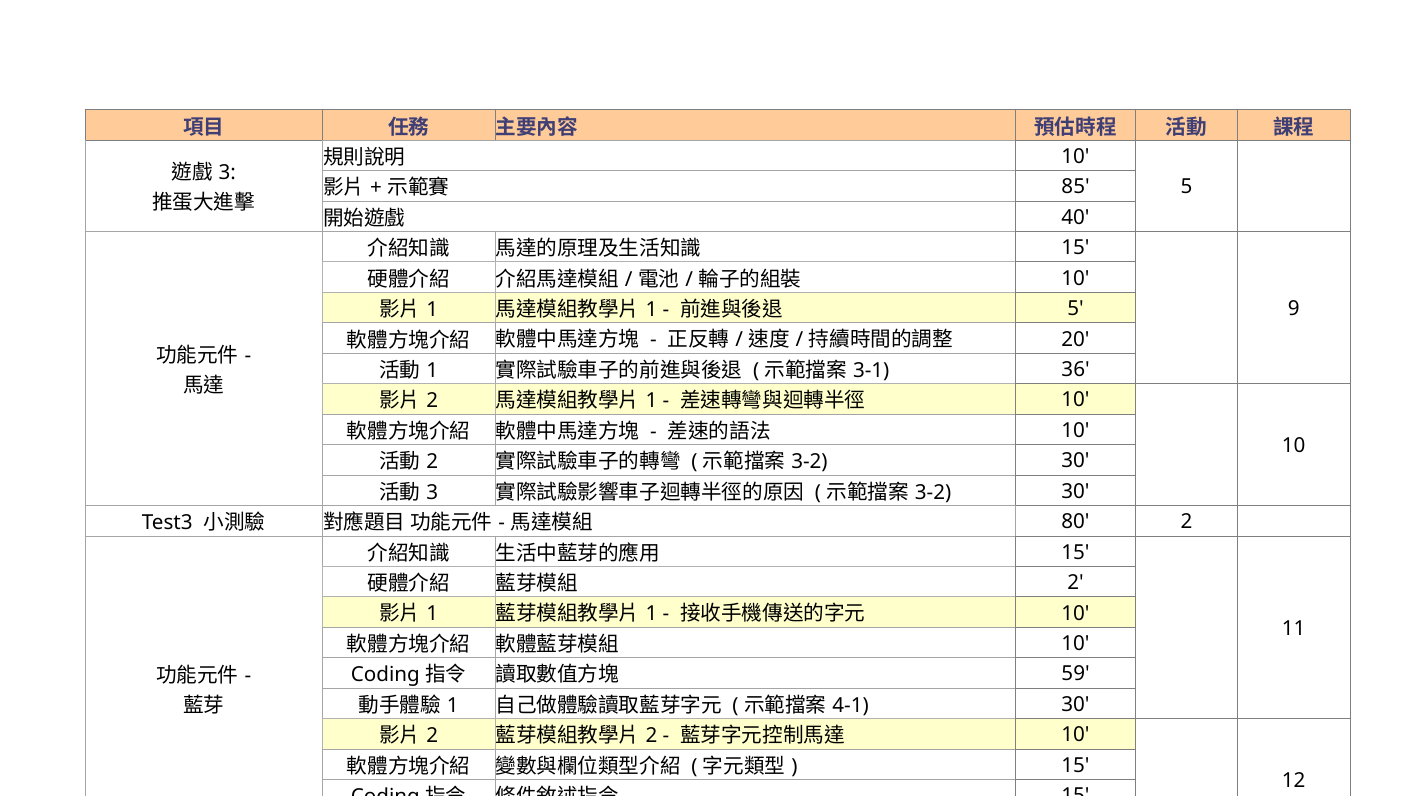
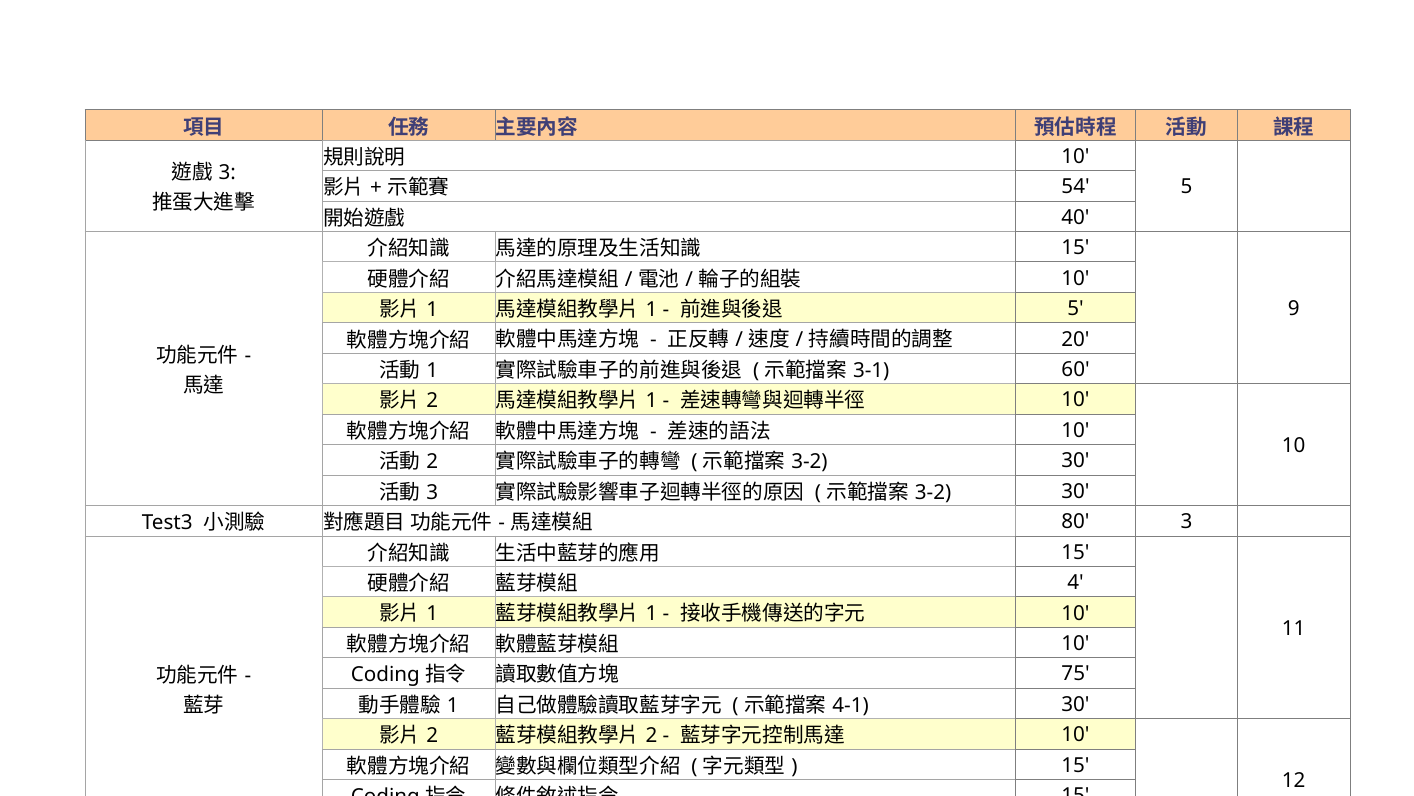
85: 85 -> 54 (1076, 187)
36: 36 -> 60 (1076, 369)
80 2: 2 -> 3 (1186, 522)
2: 2 -> 4 (1076, 582)
59: 59 -> 75 (1076, 674)
